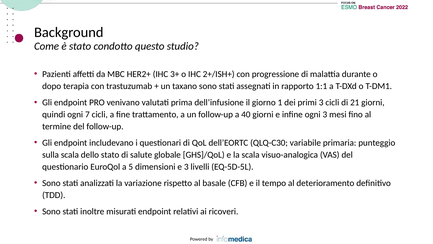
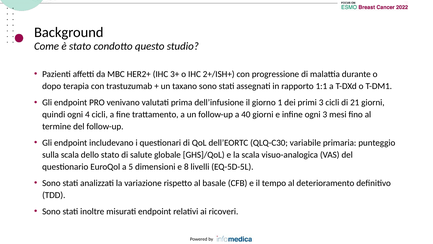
7: 7 -> 4 (87, 114)
e 3: 3 -> 8 (186, 166)
